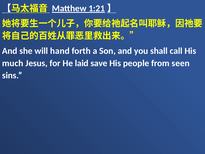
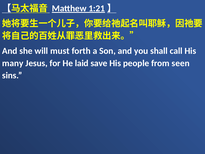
hand: hand -> must (60, 51)
much: much -> many (13, 63)
